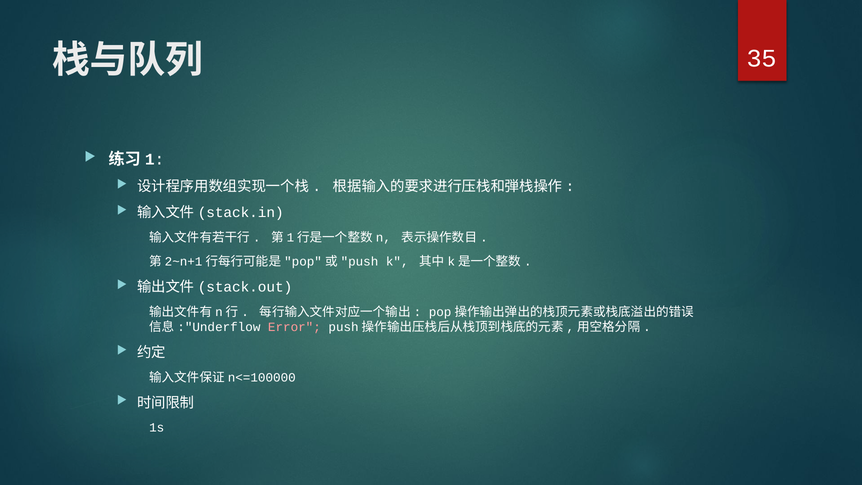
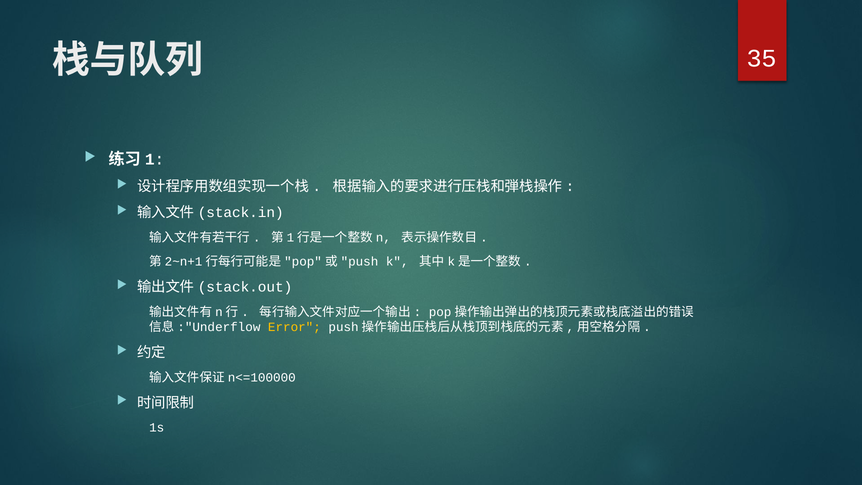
Error colour: pink -> yellow (294, 327)
